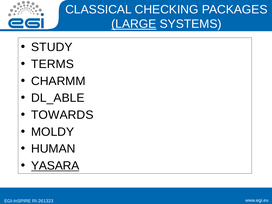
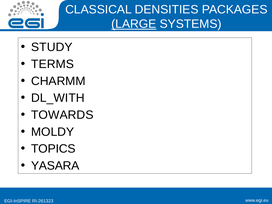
CHECKING: CHECKING -> DENSITIES (167, 9)
DL_ABLE: DL_ABLE -> DL_WITH (58, 98)
HUMAN: HUMAN -> TOPICS (53, 149)
YASARA underline: present -> none (55, 166)
